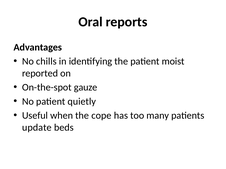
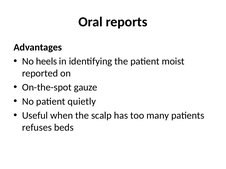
chills: chills -> heels (46, 61)
cope: cope -> scalp (101, 116)
update: update -> refuses (37, 128)
